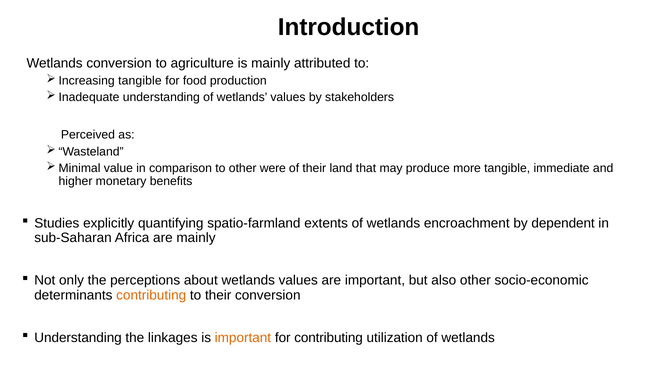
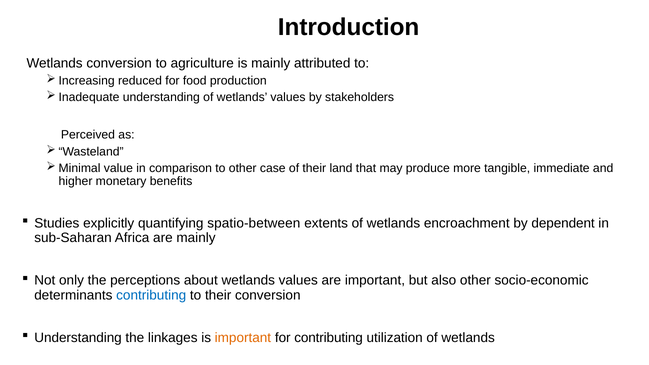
tangible: tangible -> reduced (140, 81)
were: were -> case (273, 168)
spatio-farmland: spatio-farmland -> spatio-between (254, 223)
contributing colour: orange -> blue (151, 295)
